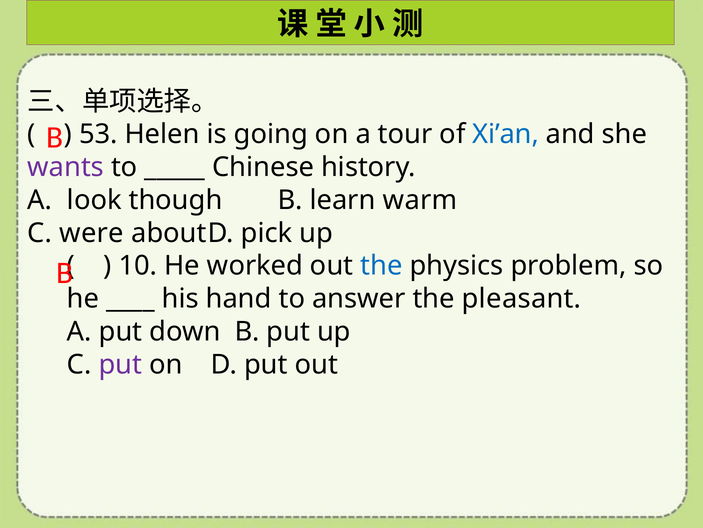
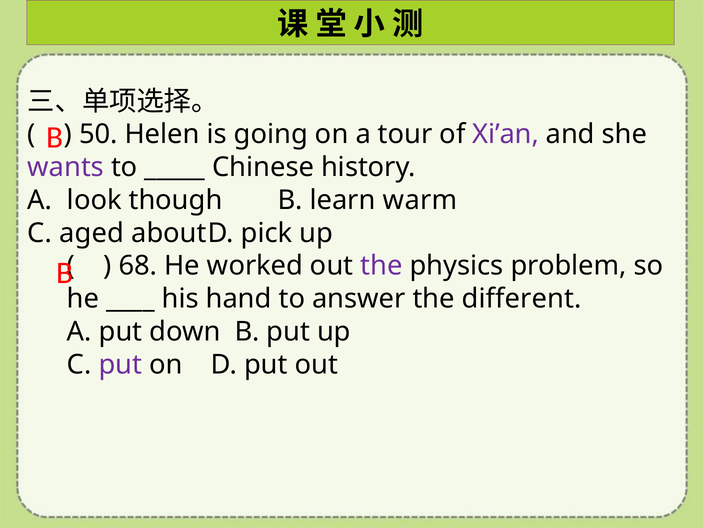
53: 53 -> 50 (98, 134)
Xi’an colour: blue -> purple (506, 134)
were: were -> aged (92, 233)
10: 10 -> 68 (138, 266)
the colour: blue -> purple (381, 266)
pleasant: pleasant -> different (522, 298)
